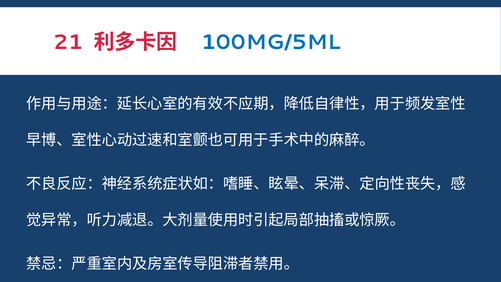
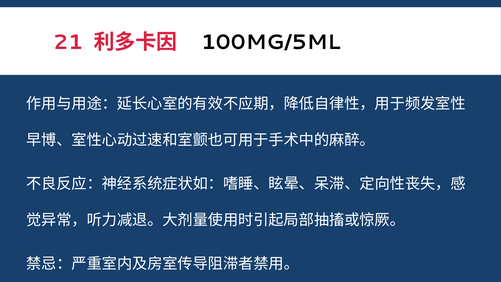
100MG/5ML colour: blue -> black (271, 42)
